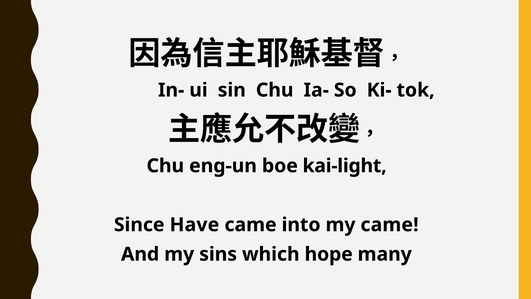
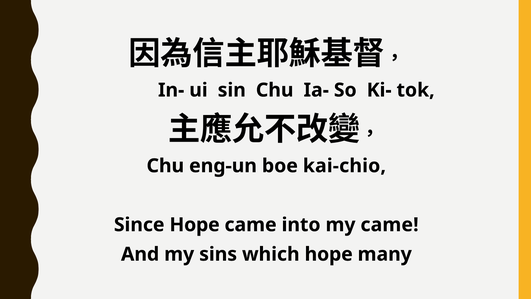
kai-light: kai-light -> kai-chio (344, 166)
Since Have: Have -> Hope (195, 225)
